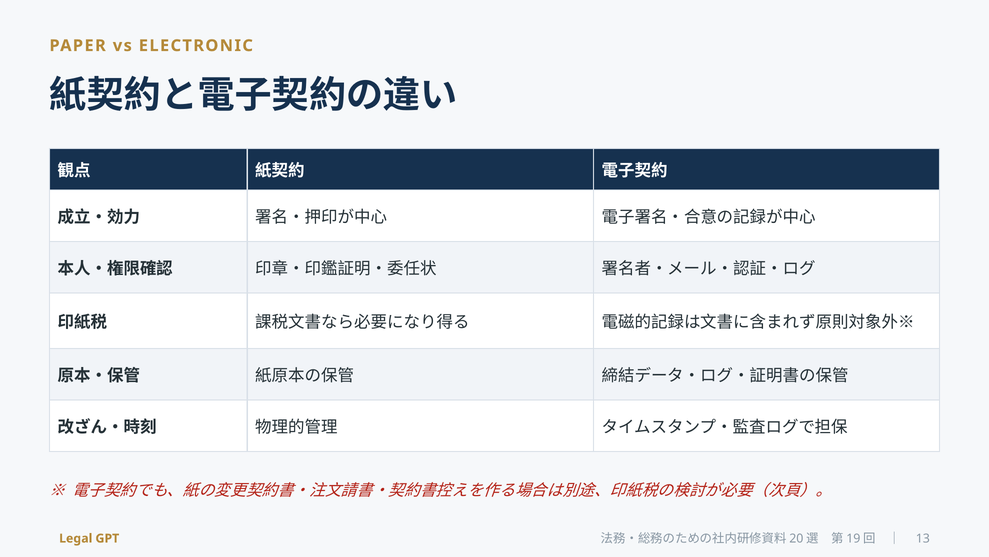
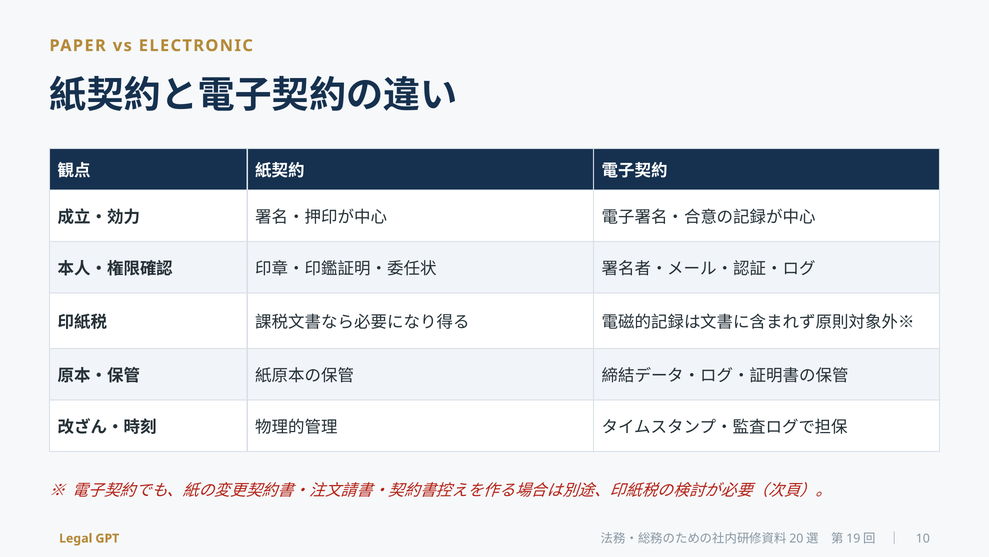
13: 13 -> 10 (923, 538)
